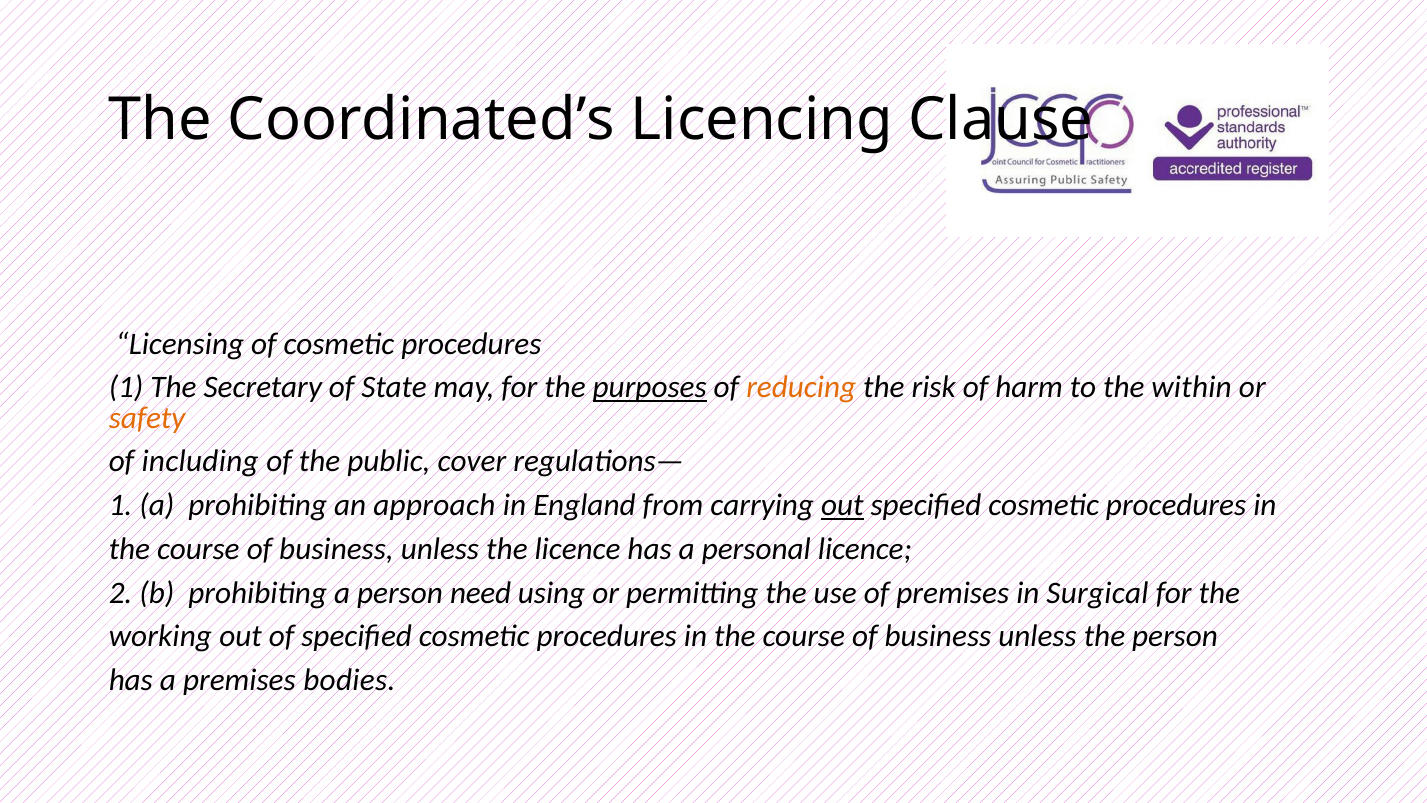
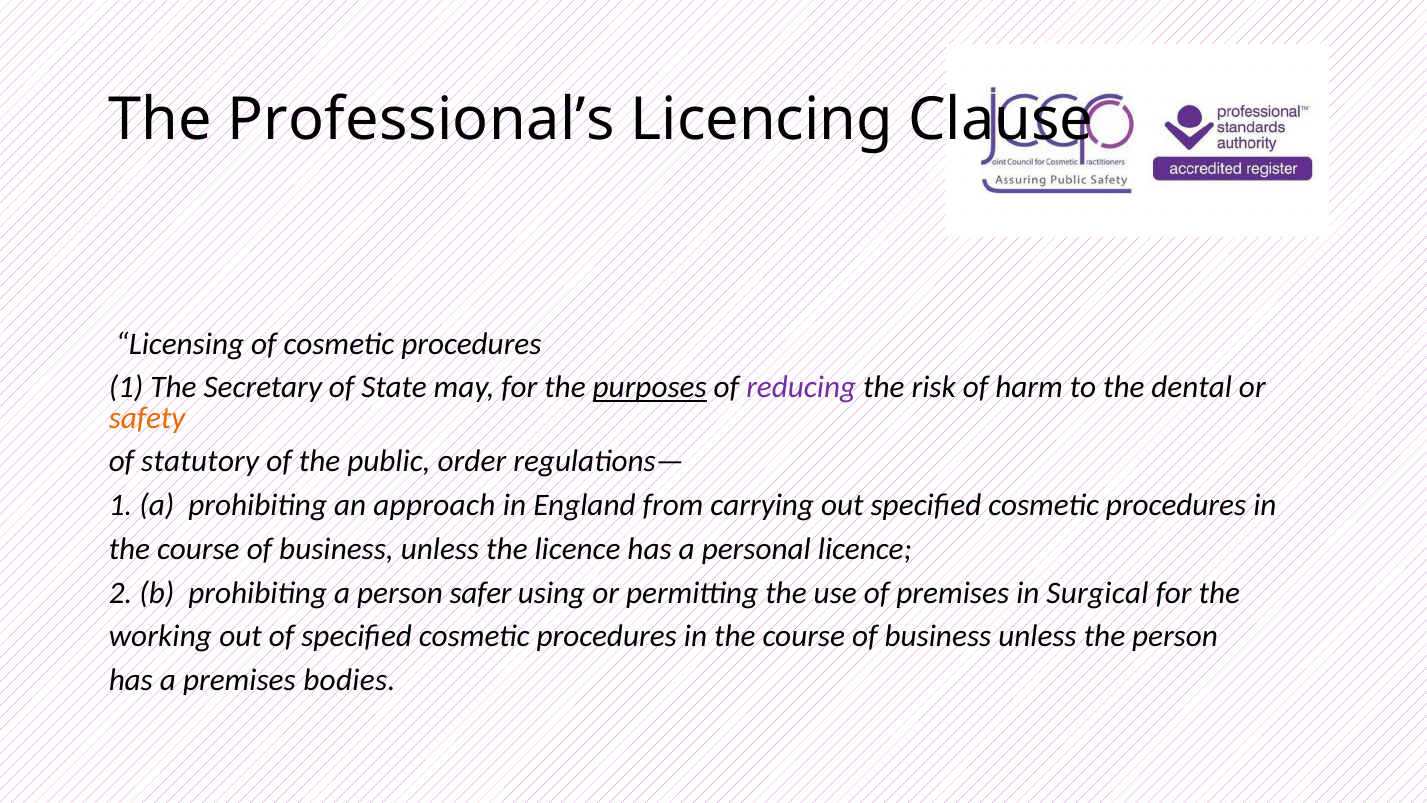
Coordinated’s: Coordinated’s -> Professional’s (421, 120)
reducing colour: orange -> purple (801, 387)
within: within -> dental (1192, 387)
including: including -> statutory (200, 461)
cover: cover -> order (472, 461)
out underline: present -> none (842, 505)
need: need -> safer (481, 593)
